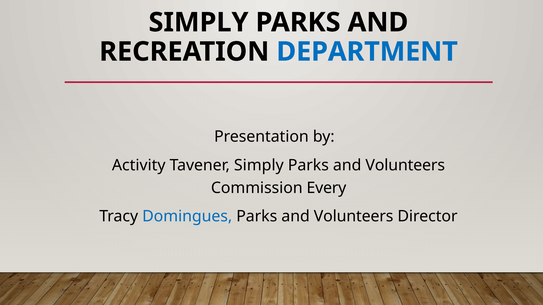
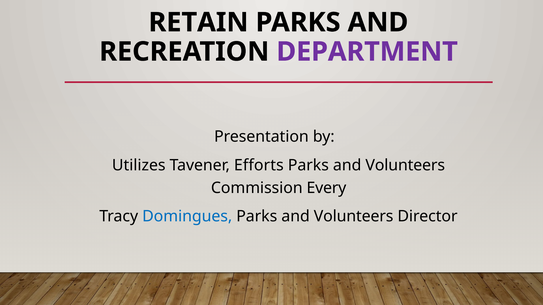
SIMPLY: SIMPLY -> RETAIN (199, 22)
DEPARTMENT colour: blue -> purple (367, 52)
Activity: Activity -> Utilizes (139, 165)
Tavener Simply: Simply -> Efforts (259, 165)
